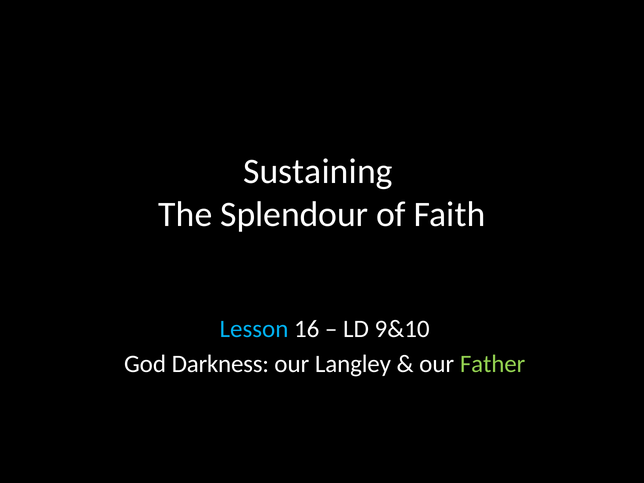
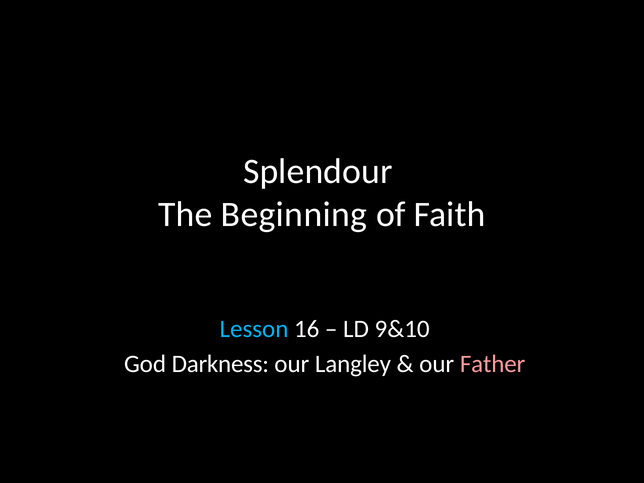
Sustaining: Sustaining -> Splendour (318, 172)
Splendour: Splendour -> Beginning (294, 214)
Father colour: light green -> pink (493, 364)
